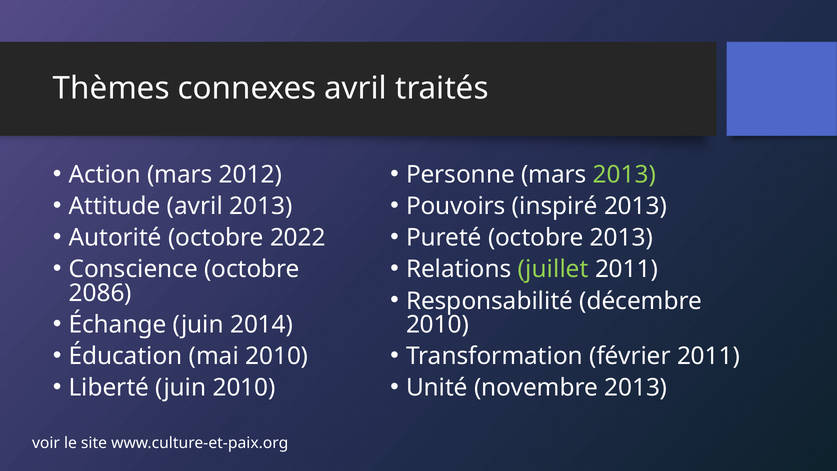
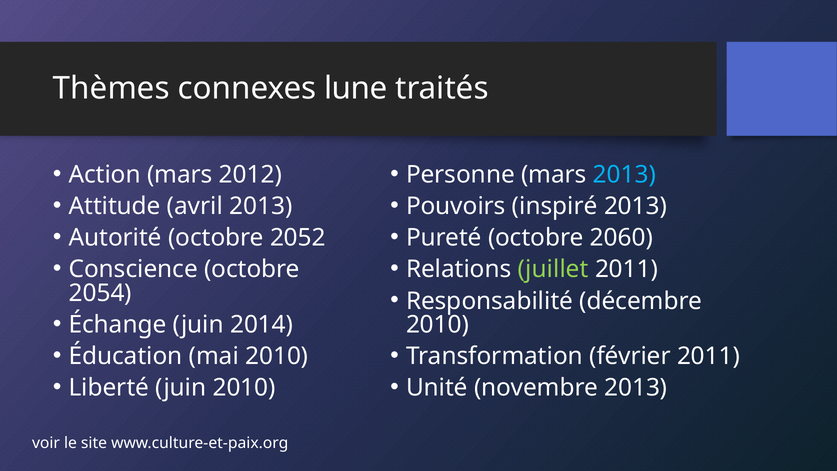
connexes avril: avril -> lune (356, 89)
2013 colour: light green -> light blue (625, 175)
2022: 2022 -> 2052 (298, 238)
octobre 2013: 2013 -> 2060 (621, 238)
2086: 2086 -> 2054 (100, 293)
